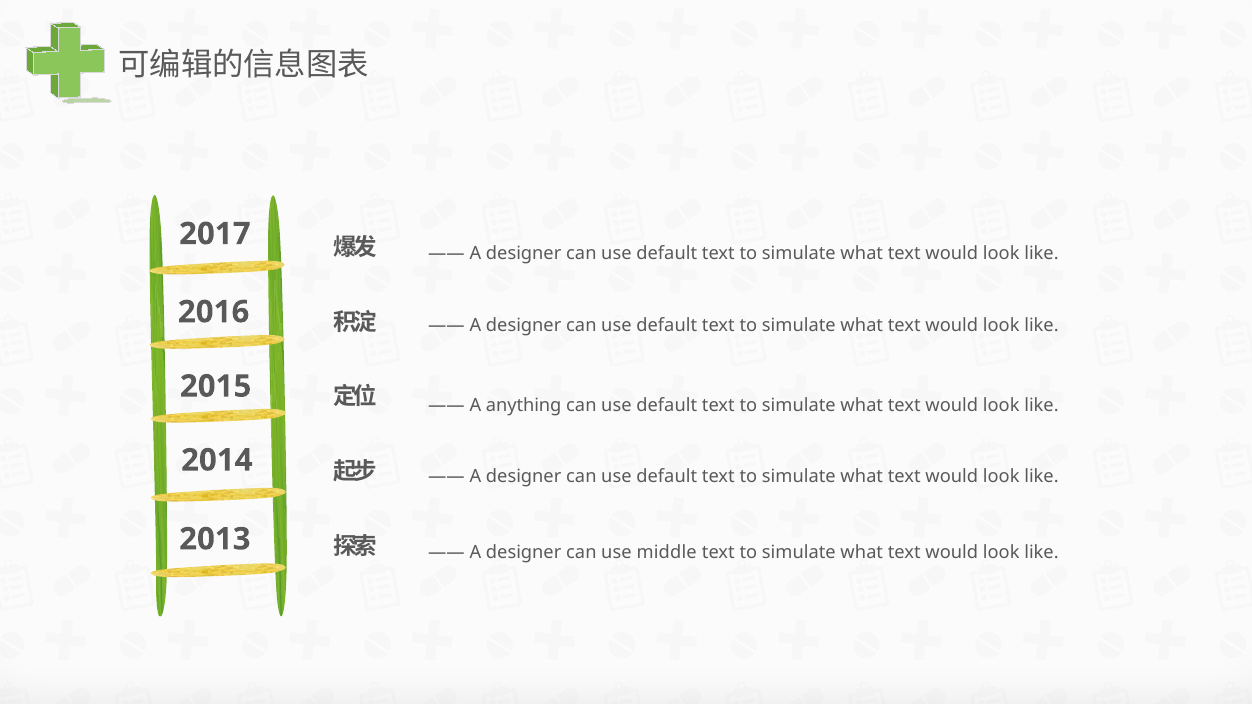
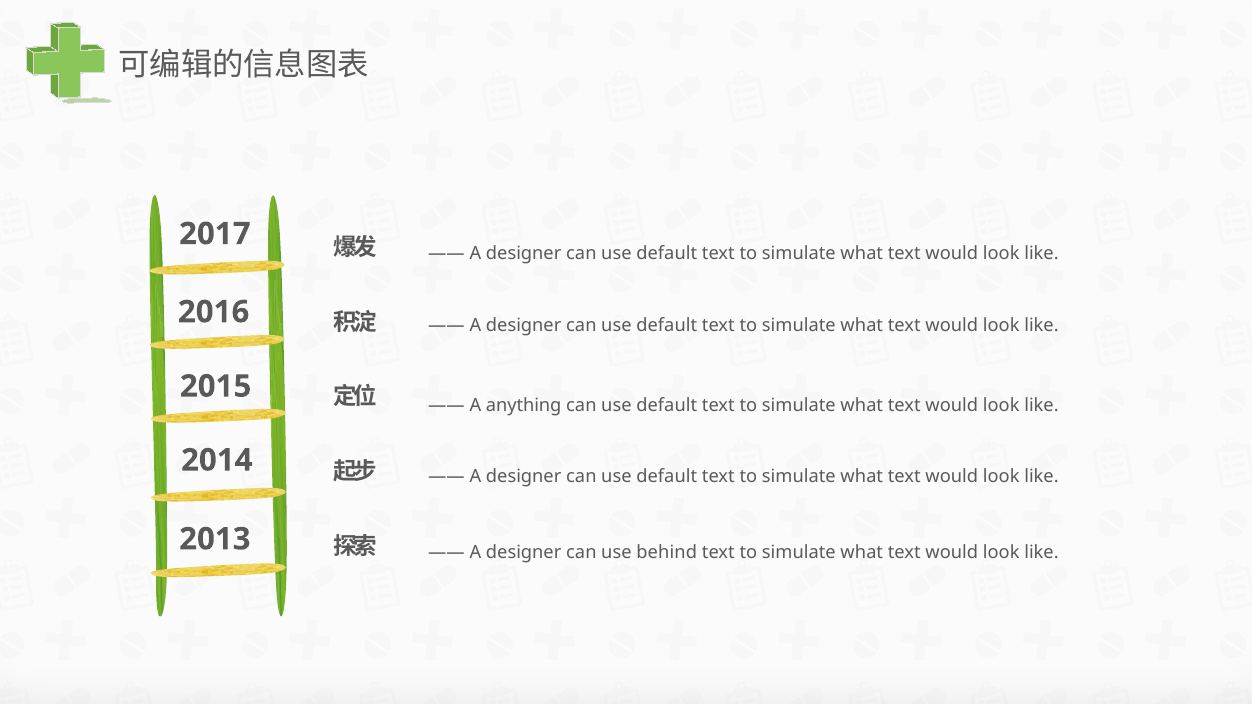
middle: middle -> behind (667, 553)
